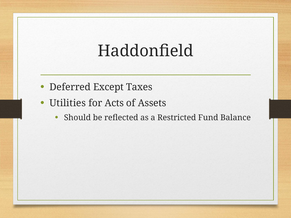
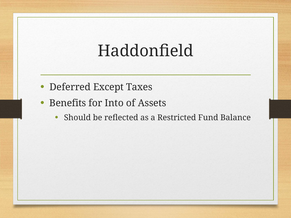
Utilities: Utilities -> Benefits (68, 103)
Acts: Acts -> Into (114, 103)
